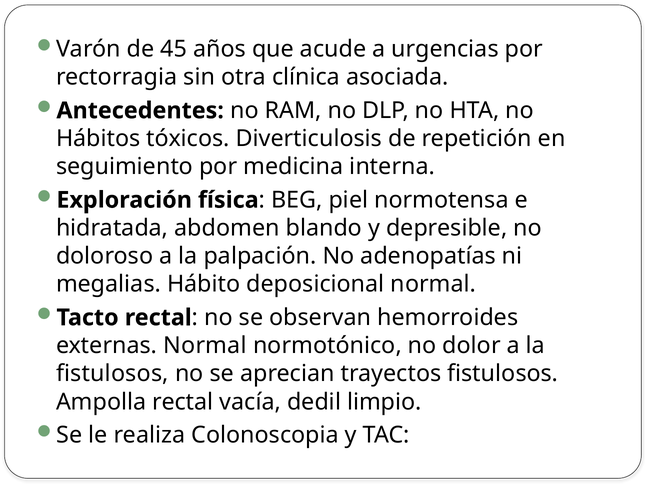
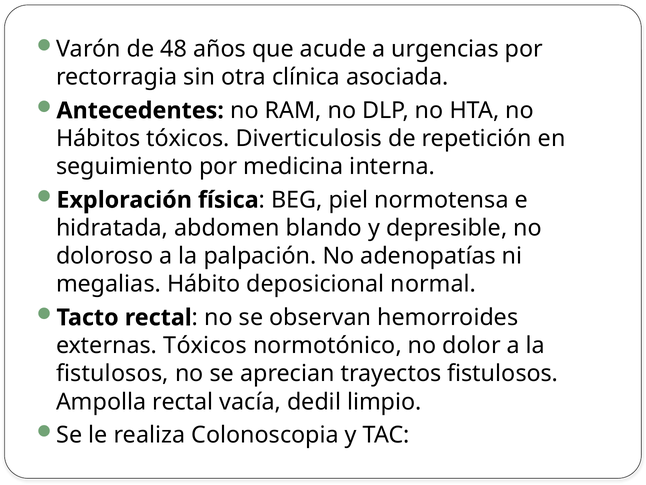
45: 45 -> 48 (174, 49)
externas Normal: Normal -> Tóxicos (205, 345)
